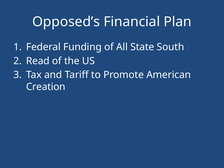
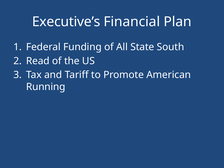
Opposed’s: Opposed’s -> Executive’s (66, 22)
Creation: Creation -> Running (46, 87)
